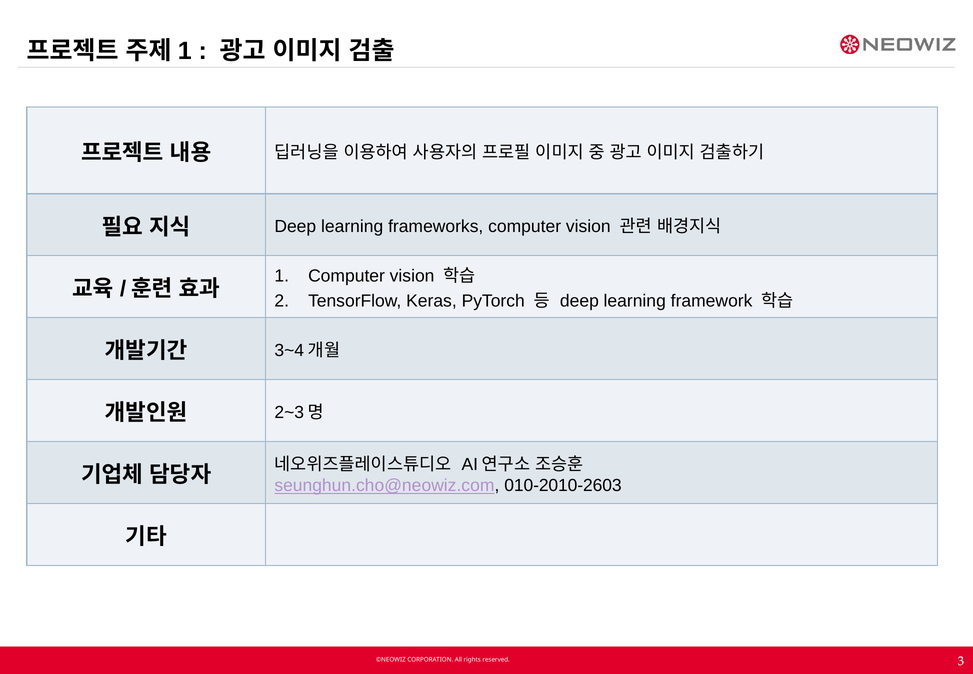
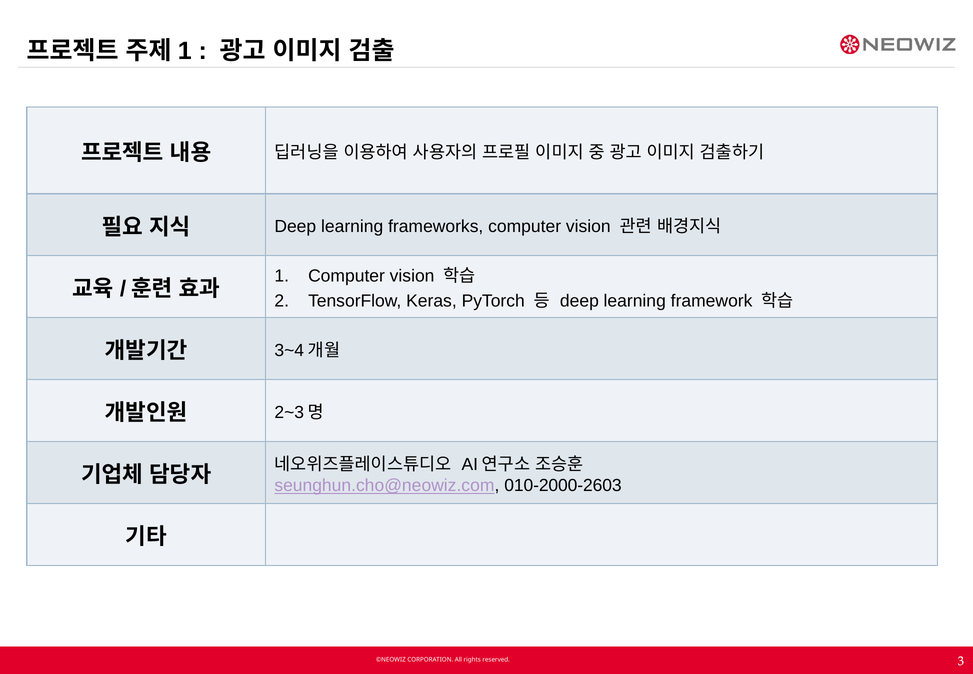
010-2010-2603: 010-2010-2603 -> 010-2000-2603 (563, 485)
